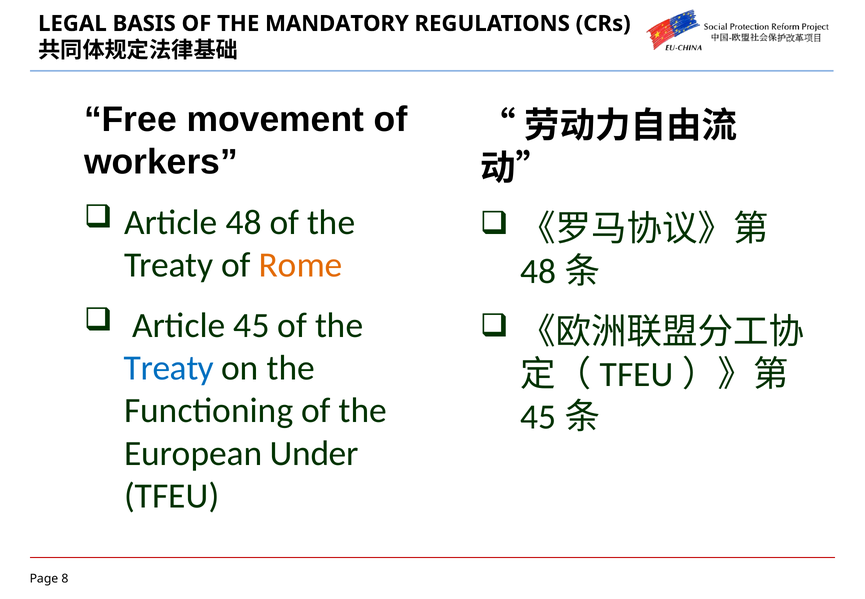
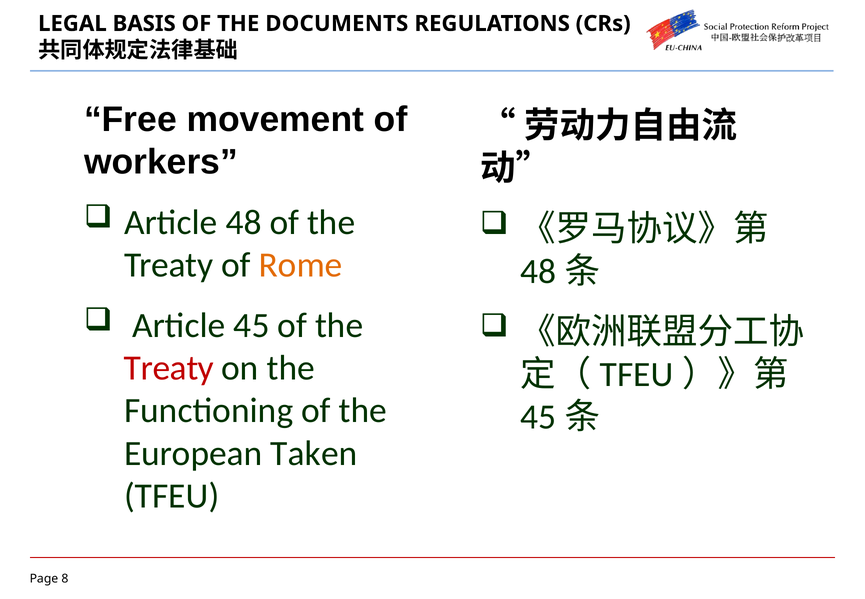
MANDATORY: MANDATORY -> DOCUMENTS (337, 24)
Treaty colour: blue -> red (169, 368)
Under: Under -> Taken (314, 453)
